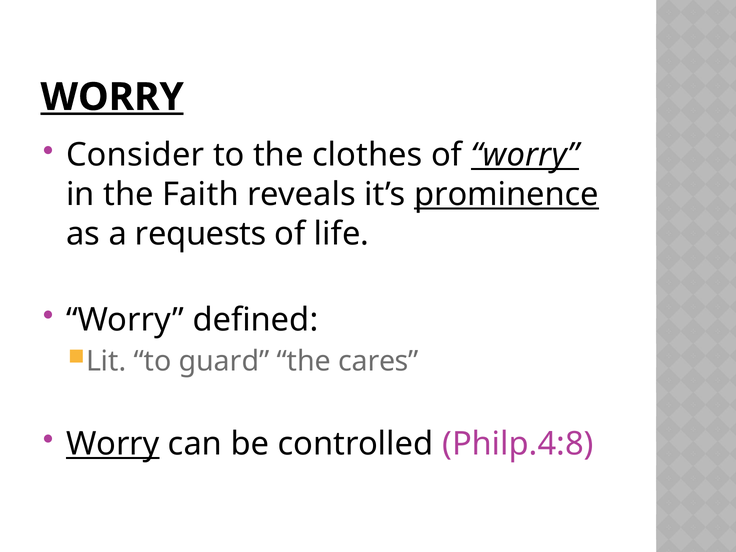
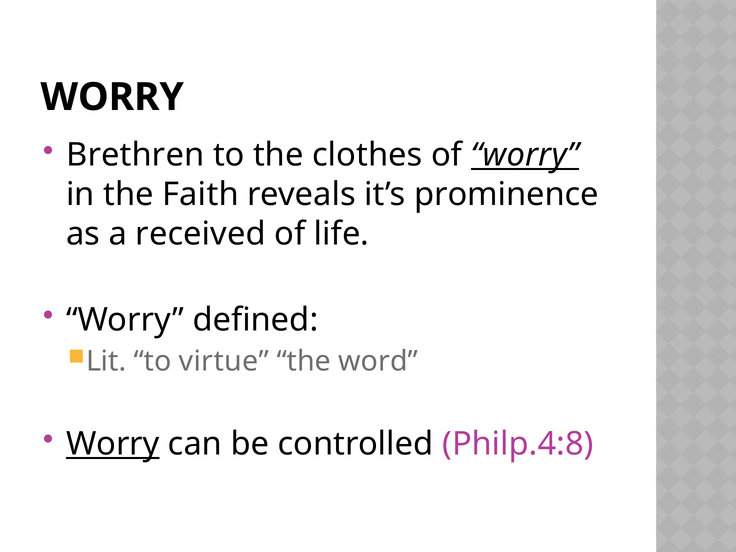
WORRY underline: present -> none (112, 97)
Consider: Consider -> Brethren (135, 155)
prominence underline: present -> none (506, 194)
requests: requests -> received (201, 234)
guard: guard -> virtue (224, 361)
cares: cares -> word (378, 361)
